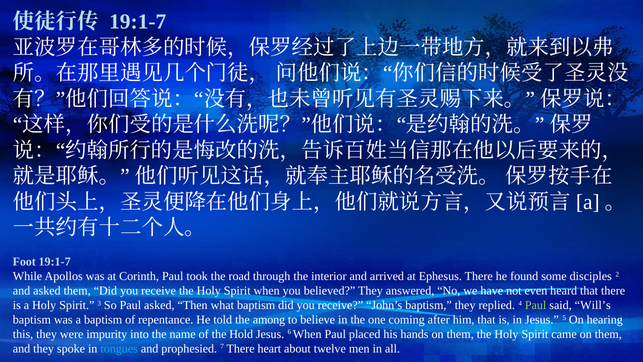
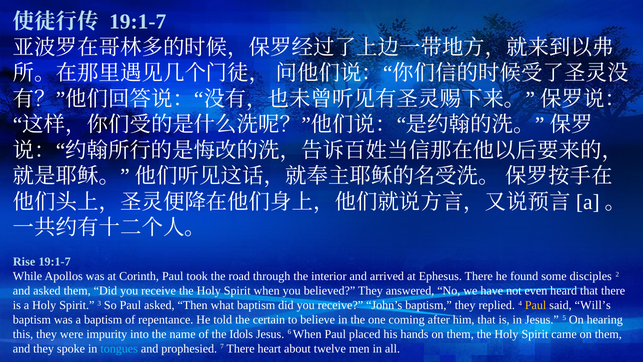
Foot: Foot -> Rise (24, 262)
Paul colour: light green -> yellow (536, 305)
among: among -> certain (269, 319)
Hold: Hold -> Idols (241, 334)
